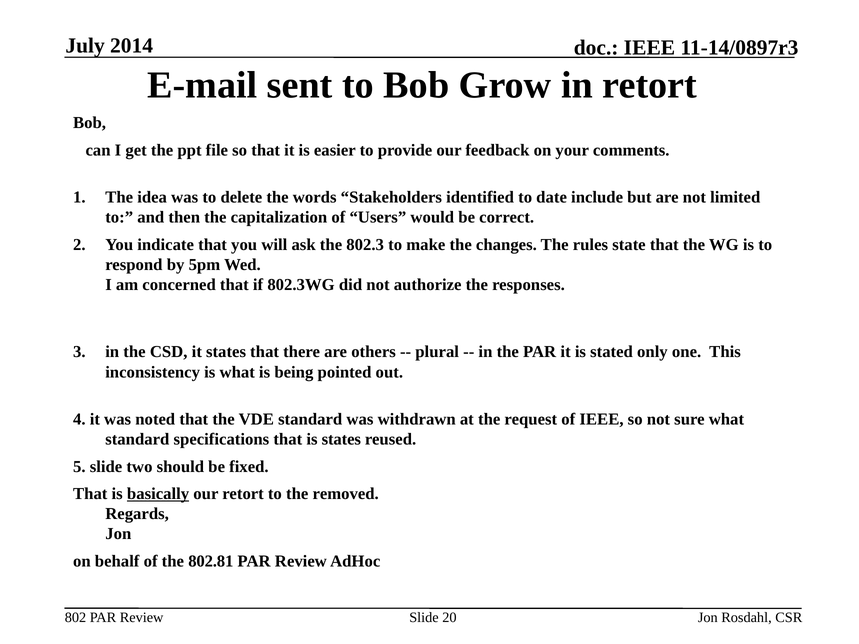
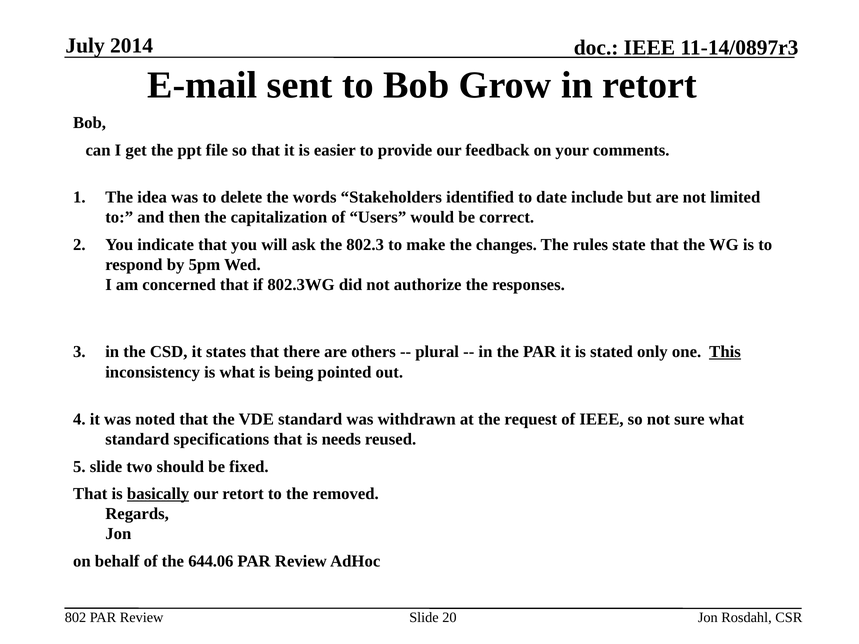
This underline: none -> present (725, 352)
is states: states -> needs (341, 440)
802.81: 802.81 -> 644.06 (211, 561)
